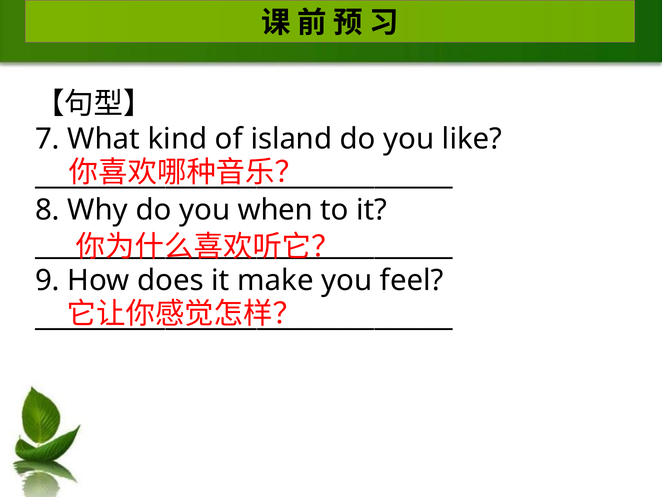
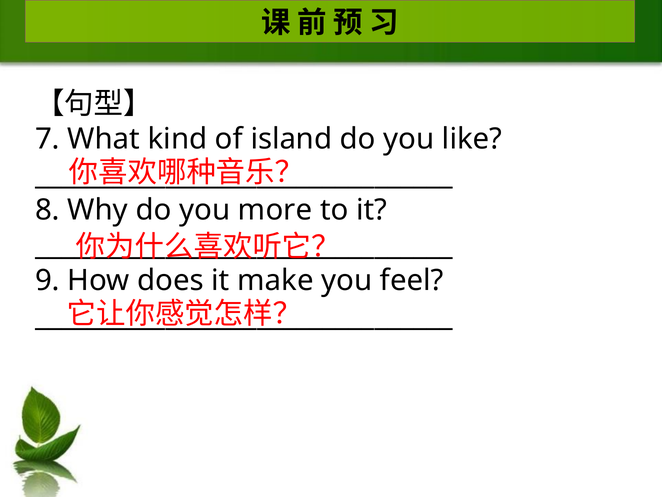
when: when -> more (275, 210)
